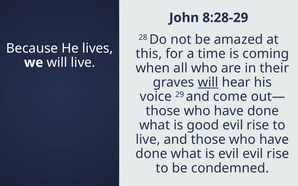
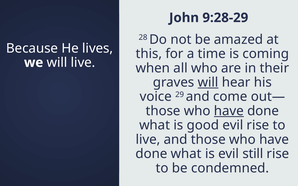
8:28-29: 8:28-29 -> 9:28-29 (225, 18)
have underline: none -> present (229, 111)
evil evil: evil -> still (253, 154)
